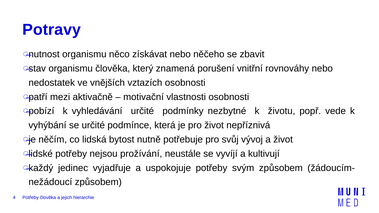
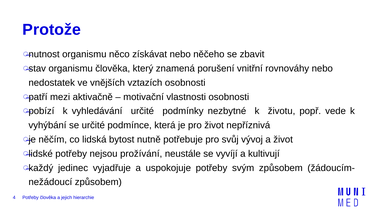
Potravy: Potravy -> Protože (52, 30)
